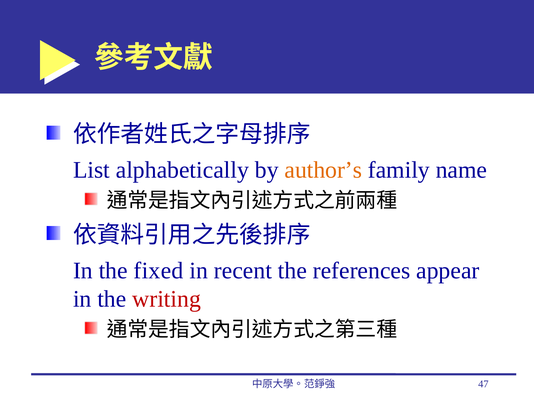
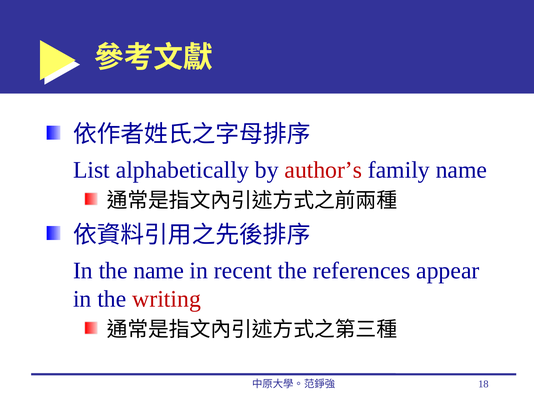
author’s colour: orange -> red (323, 170)
the fixed: fixed -> name (159, 270)
47: 47 -> 18 (483, 383)
